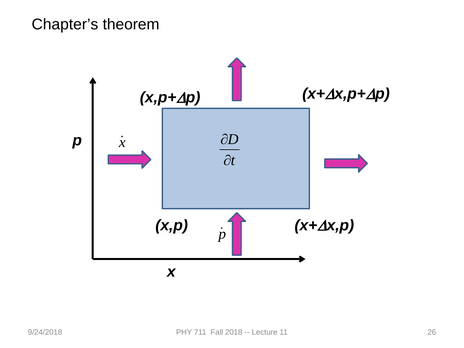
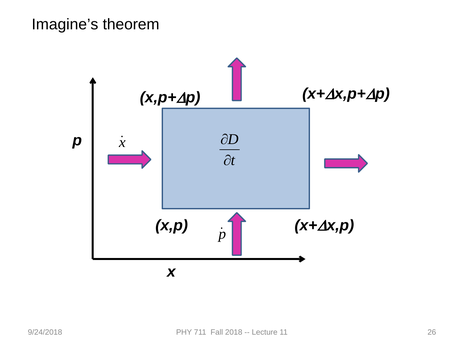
Chapter’s: Chapter’s -> Imagine’s (65, 24)
